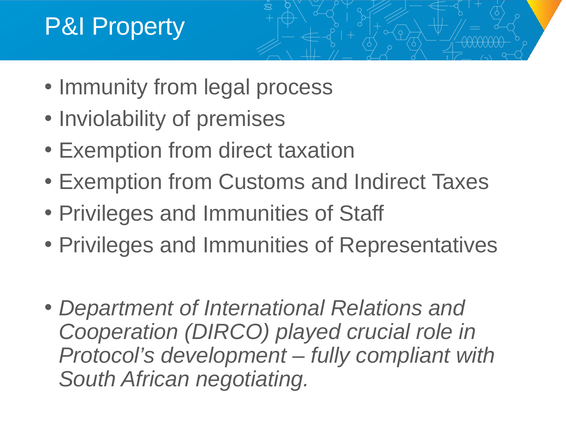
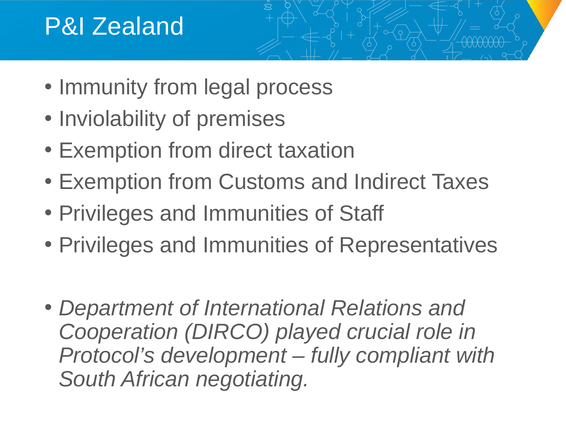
Property: Property -> Zealand (138, 27)
